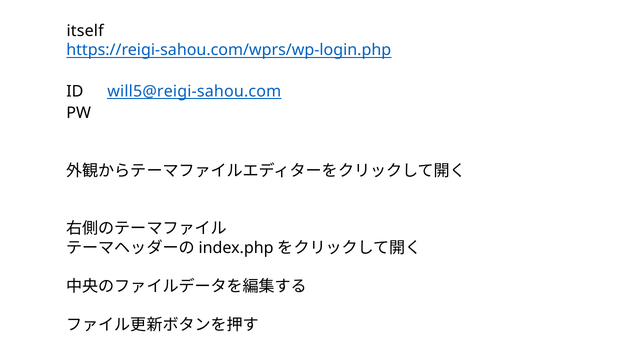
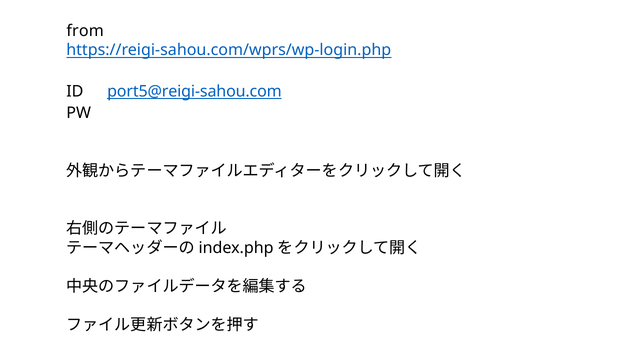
itself: itself -> from (85, 31)
will5@reigi-sahou.com: will5@reigi-sahou.com -> port5@reigi-sahou.com (194, 91)
